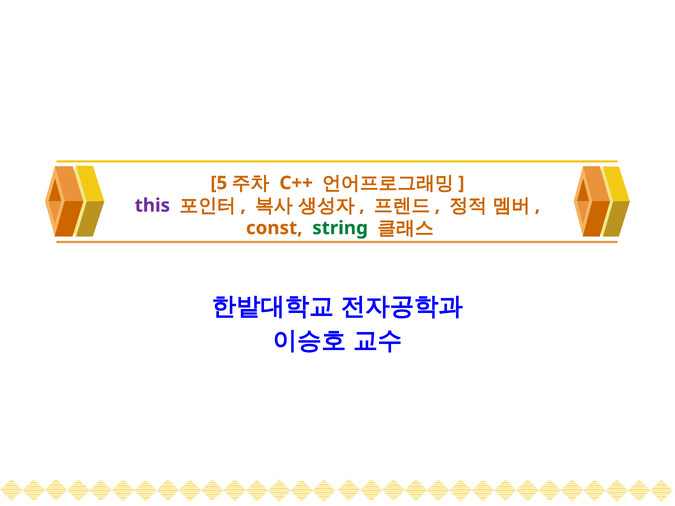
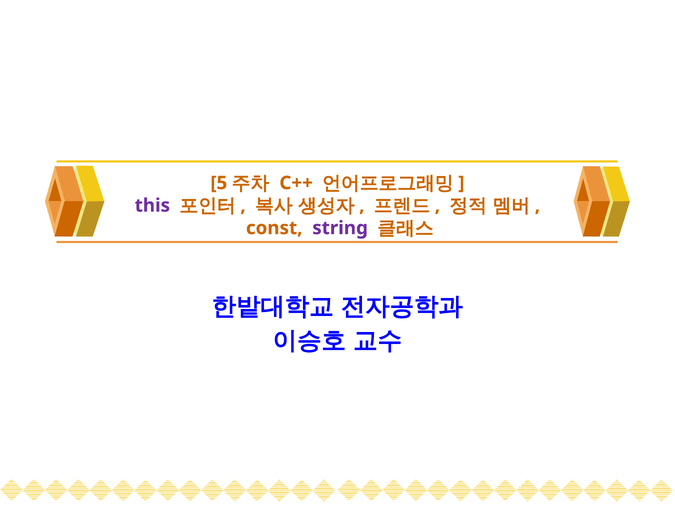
string colour: green -> purple (340, 228)
